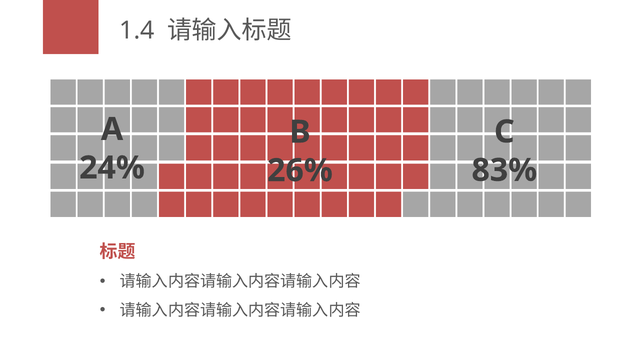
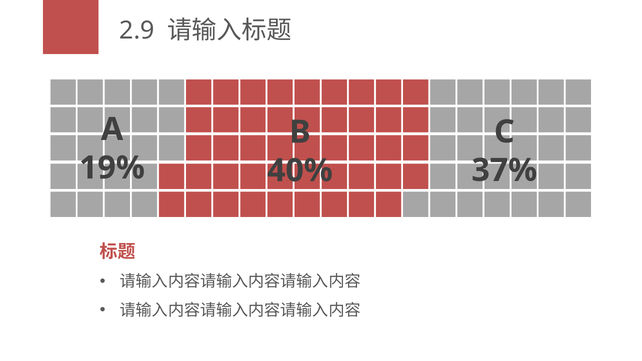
1.4: 1.4 -> 2.9 (137, 31)
24%: 24% -> 19% (112, 168)
83%: 83% -> 37% (504, 170)
26%: 26% -> 40% (300, 171)
